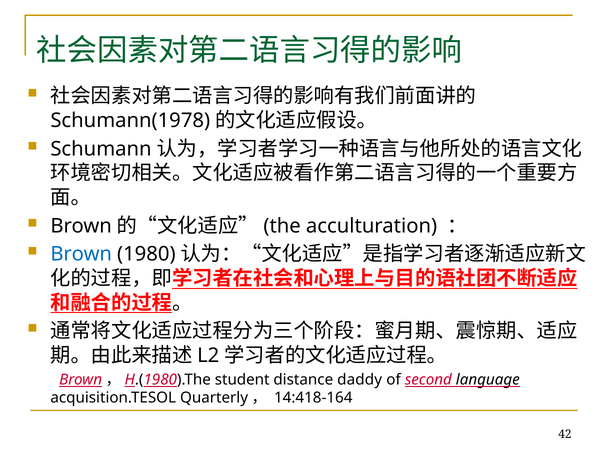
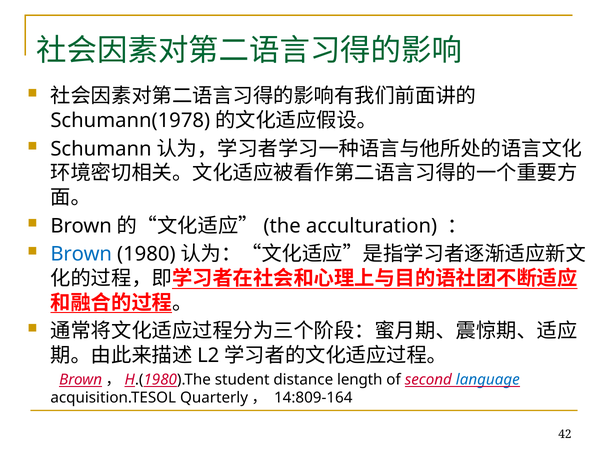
daddy: daddy -> length (360, 380)
language colour: black -> blue (488, 380)
14:418-164: 14:418-164 -> 14:809-164 (313, 398)
